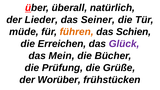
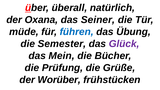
Lieder: Lieder -> Oxana (41, 20)
führen colour: orange -> blue (77, 32)
Schien: Schien -> Übung (133, 32)
Erreichen: Erreichen -> Semester (62, 44)
